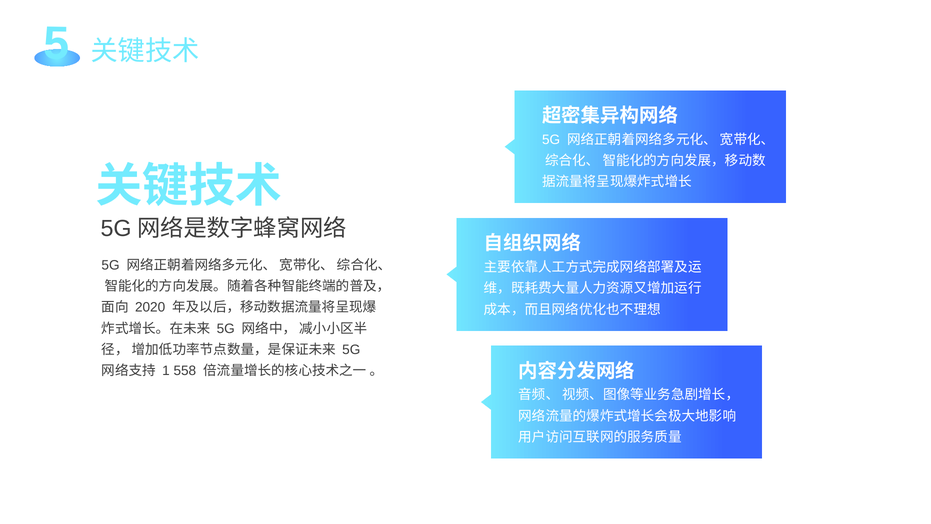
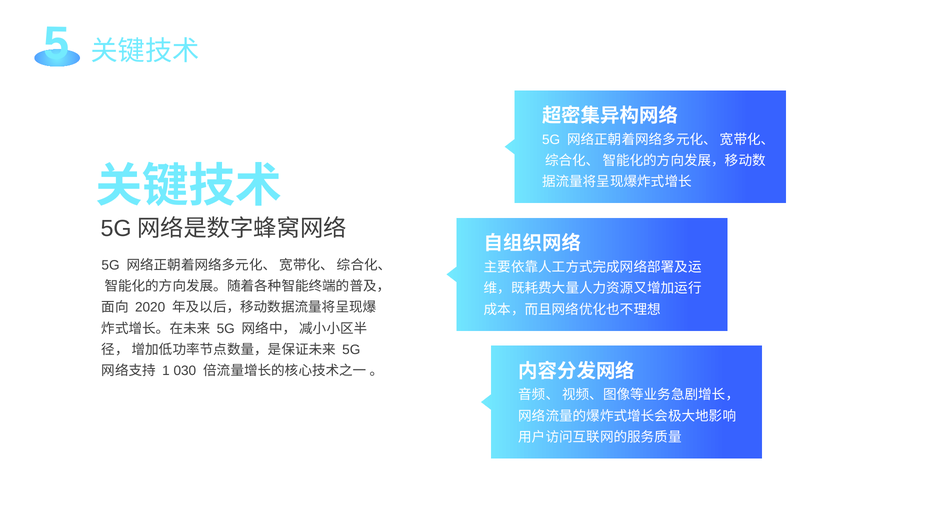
558: 558 -> 030 (185, 371)
